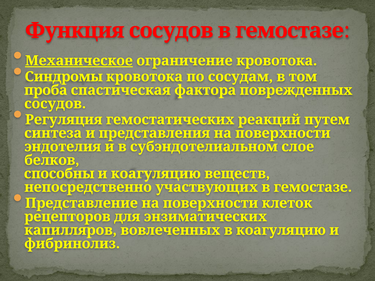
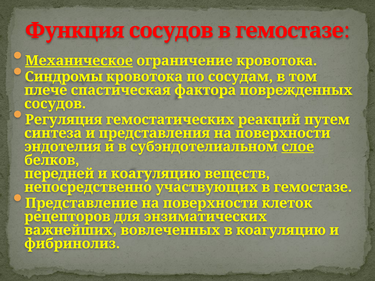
проба: проба -> плече (46, 90)
слое underline: none -> present (298, 147)
способны: способны -> передней (59, 174)
капилляров: капилляров -> важнейших (71, 230)
